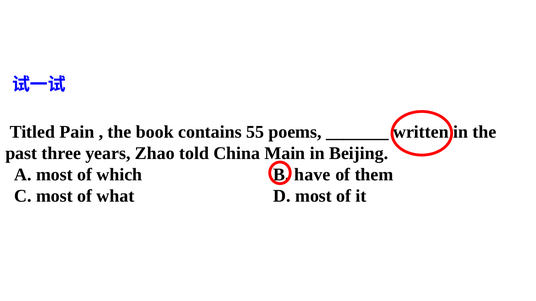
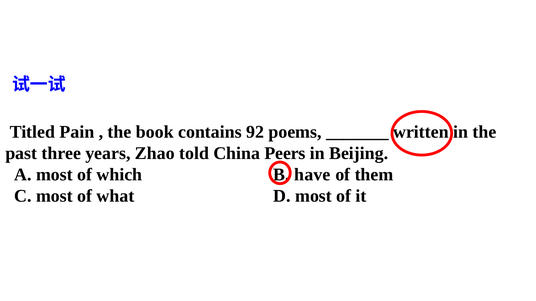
55: 55 -> 92 (255, 132)
Main: Main -> Peers (285, 154)
